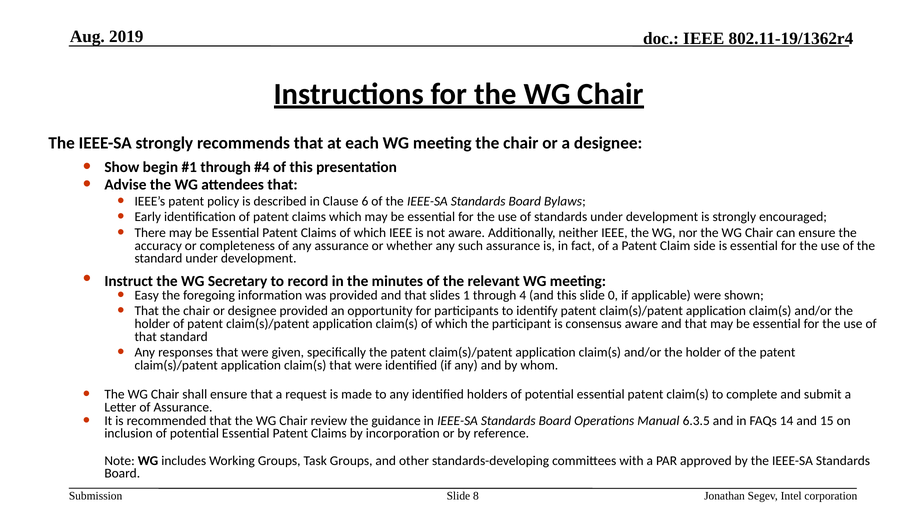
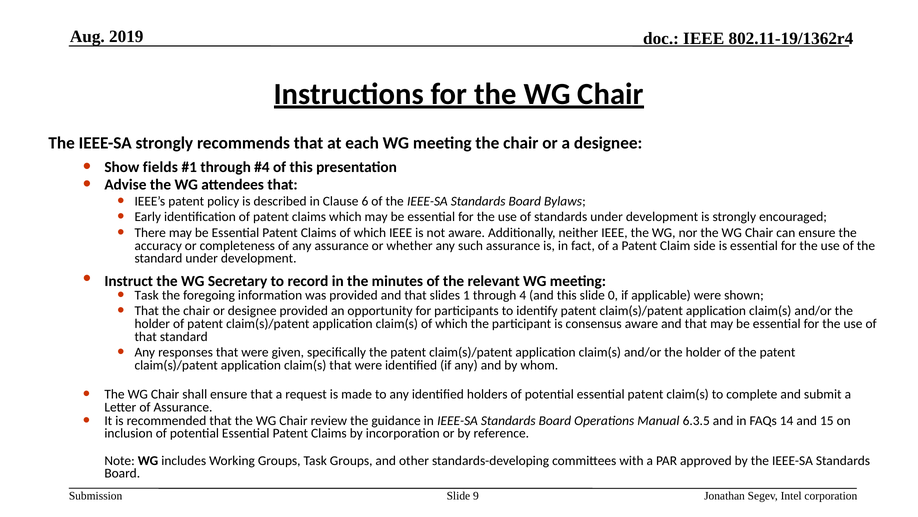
begin: begin -> fields (160, 167)
Easy: Easy -> Task (147, 295)
8: 8 -> 9 (476, 495)
